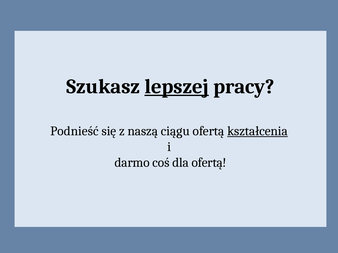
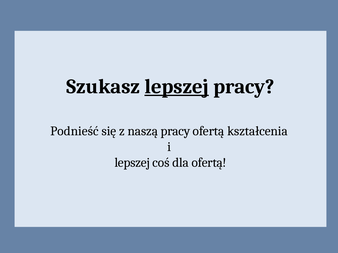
naszą ciągu: ciągu -> pracy (175, 131)
kształcenia underline: present -> none (258, 131)
darmo: darmo -> lepszej (132, 163)
